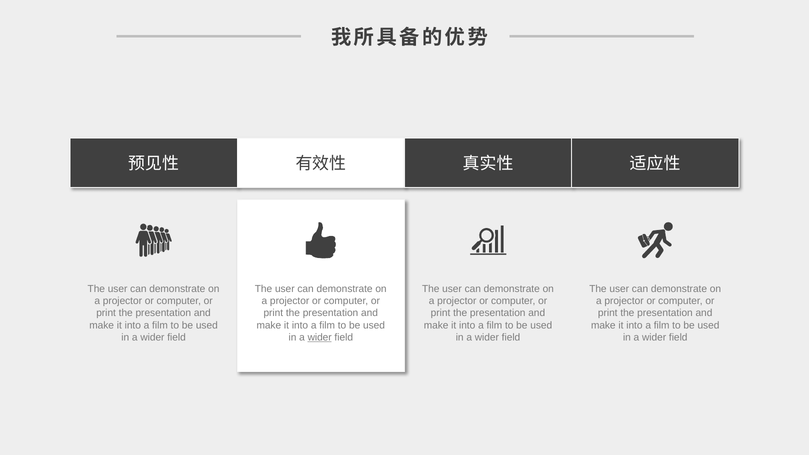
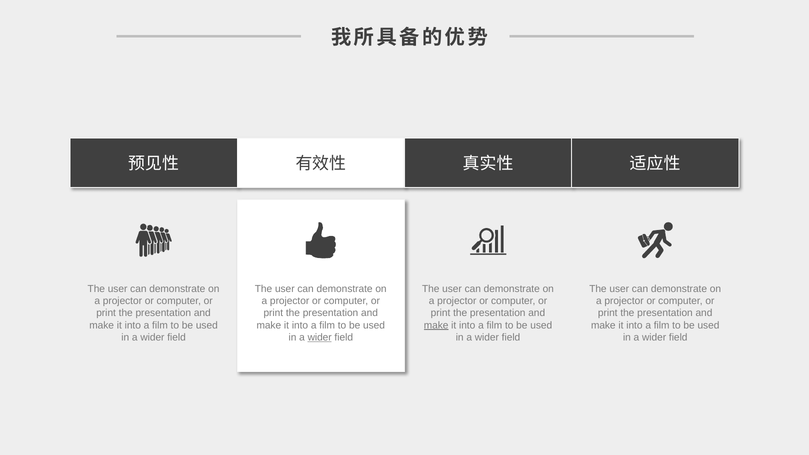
make underline: none -> present (436, 325)
